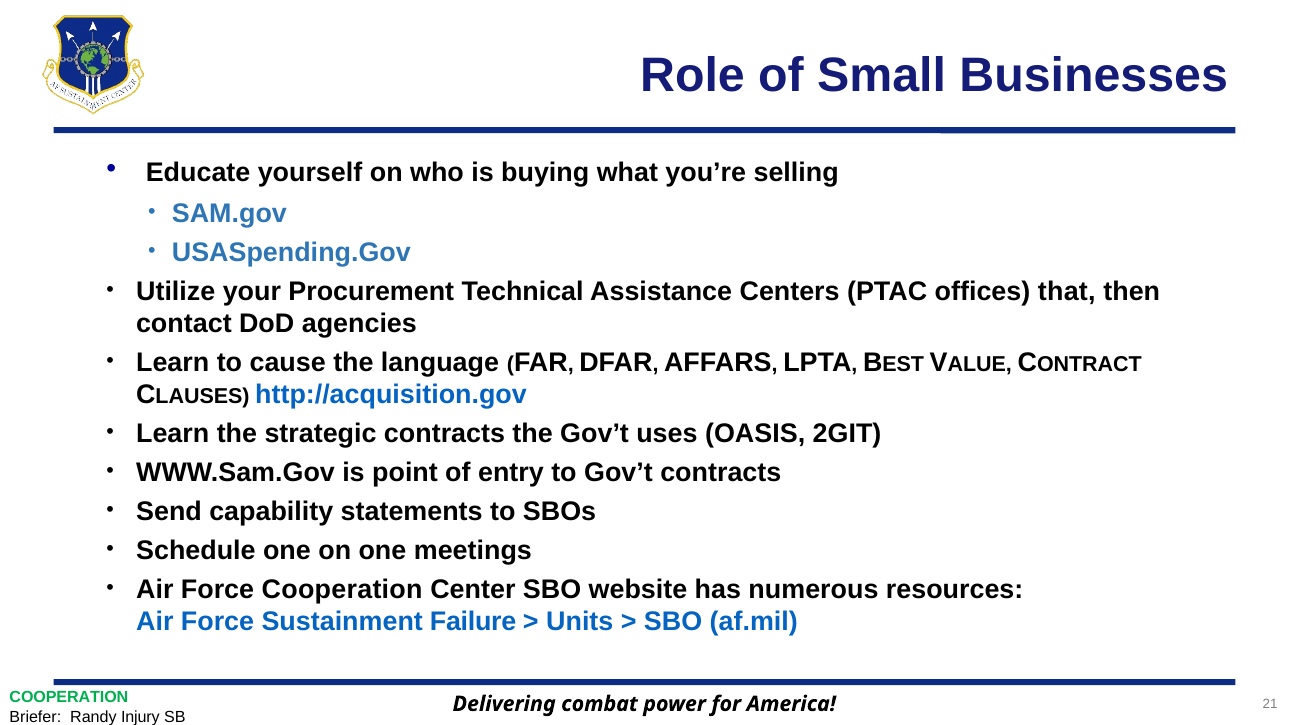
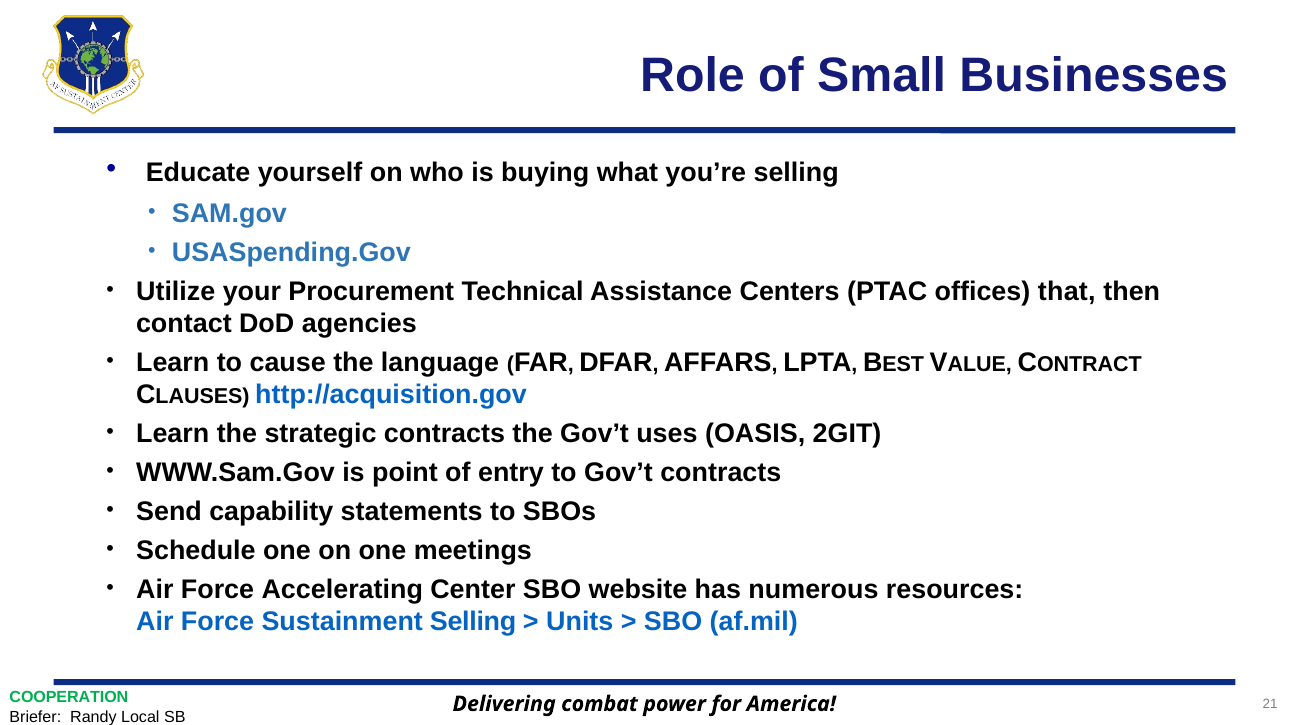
Force Cooperation: Cooperation -> Accelerating (342, 589)
Sustainment Failure: Failure -> Selling (473, 622)
Injury: Injury -> Local (140, 717)
